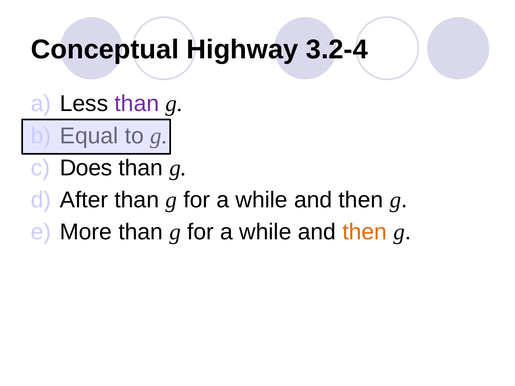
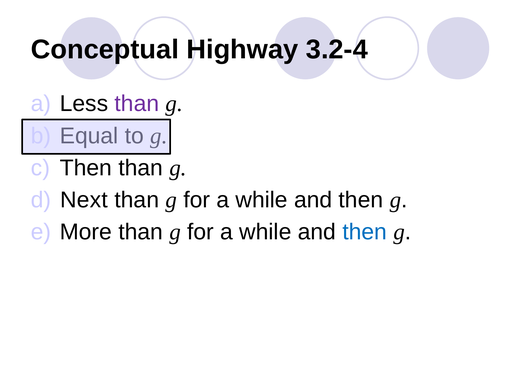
Does: Does -> Then (86, 168)
After: After -> Next (84, 200)
then colour: orange -> blue (365, 232)
